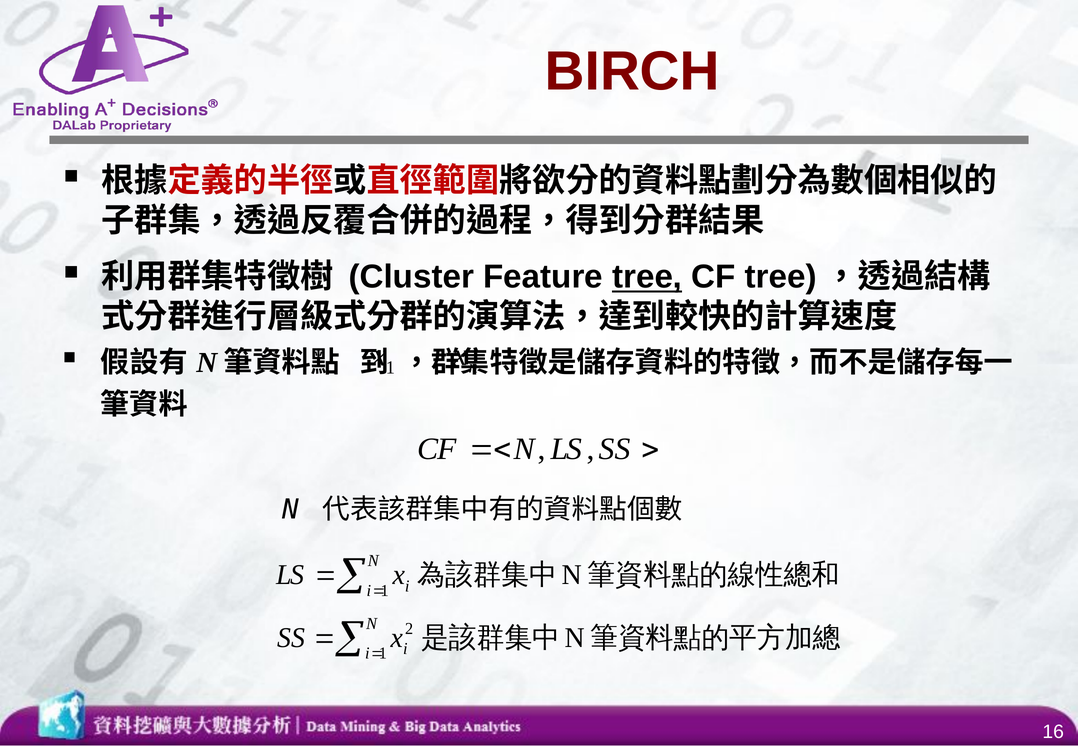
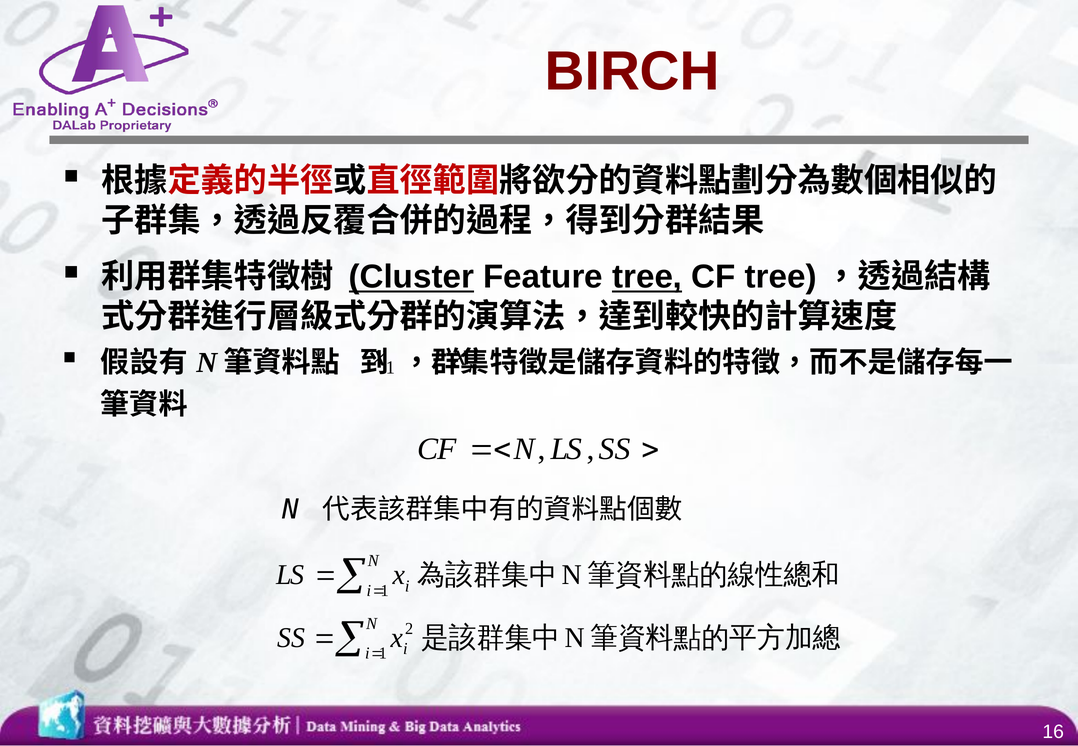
Cluster underline: none -> present (411, 277)
